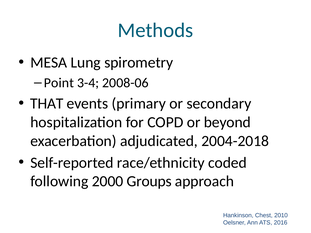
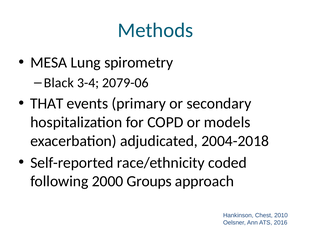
Point: Point -> Black (59, 83)
2008-06: 2008-06 -> 2079-06 (125, 83)
beyond: beyond -> models (227, 122)
